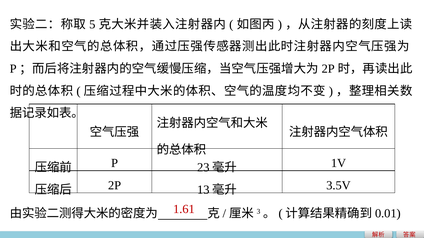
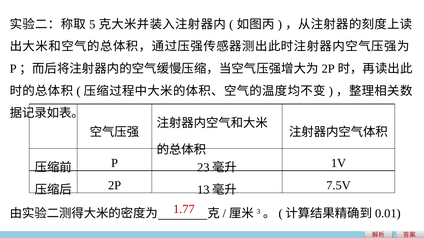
3.5V: 3.5V -> 7.5V (338, 186)
1.61: 1.61 -> 1.77 (184, 210)
